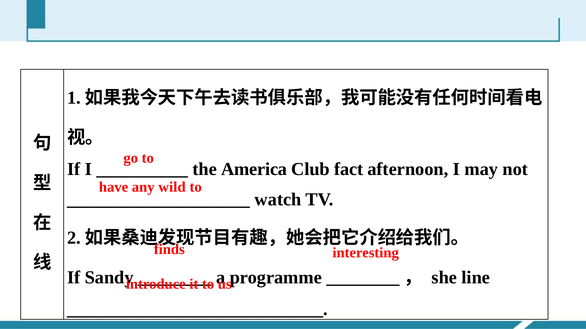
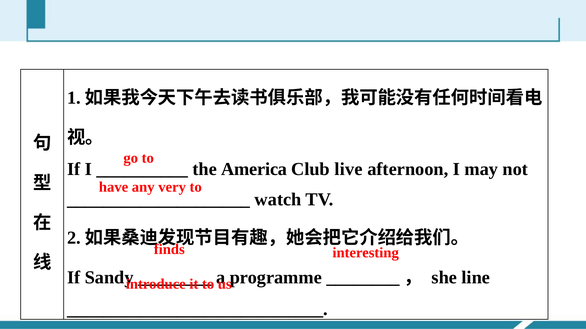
fact: fact -> live (349, 169)
wild: wild -> very (172, 187)
